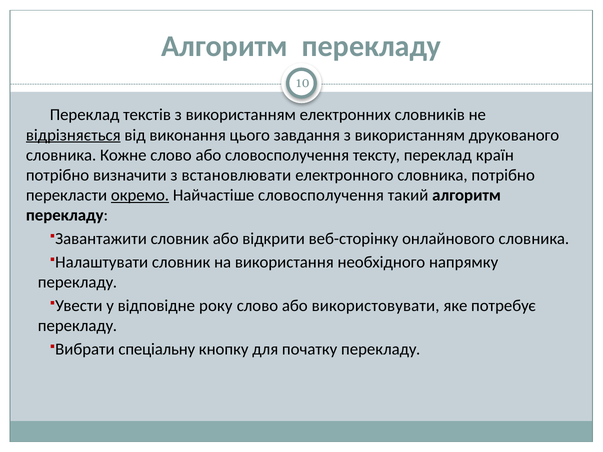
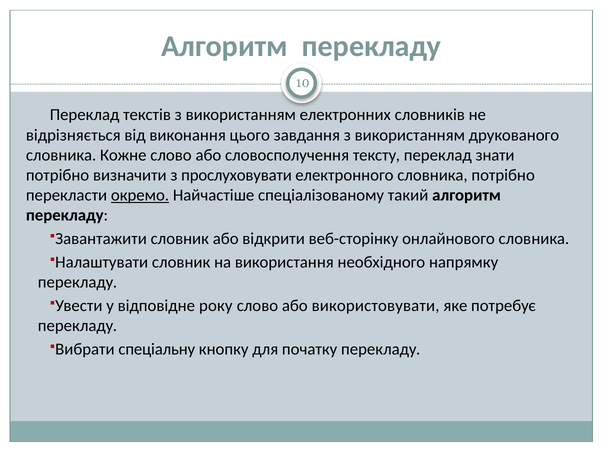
відрізняється underline: present -> none (73, 135)
країн: країн -> знати (495, 155)
встановлювати: встановлювати -> прослуховувати (237, 175)
Найчастіше словосполучення: словосполучення -> спеціалізованому (321, 195)
